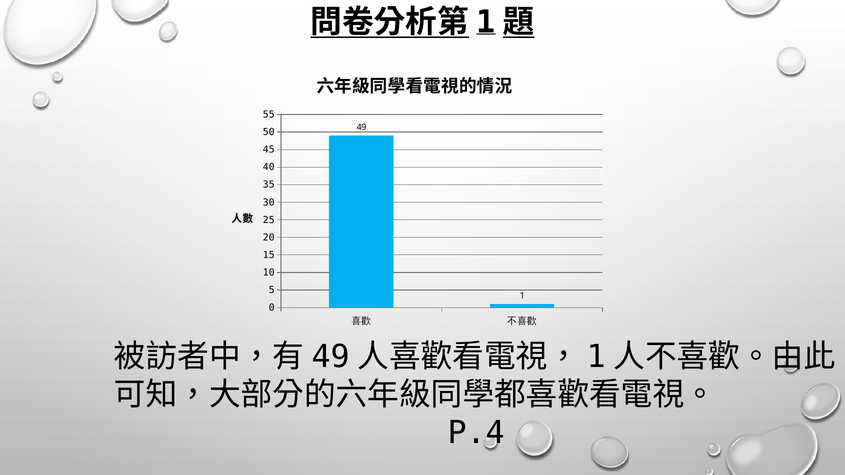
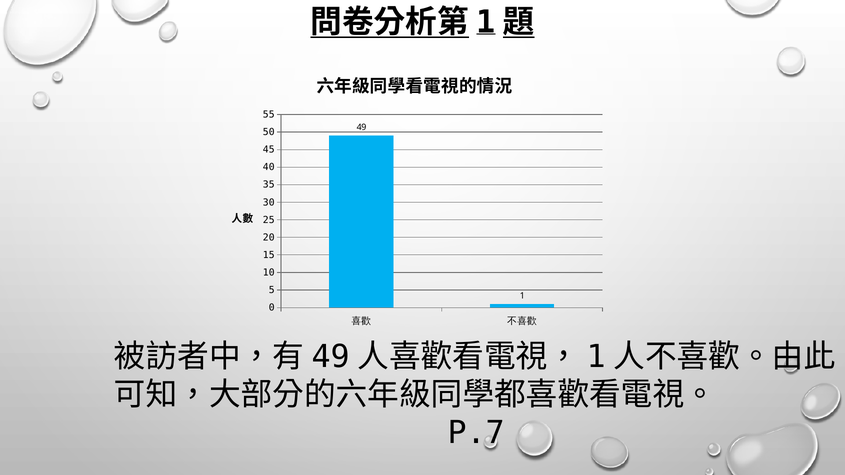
P.4: P.4 -> P.7 (476, 433)
